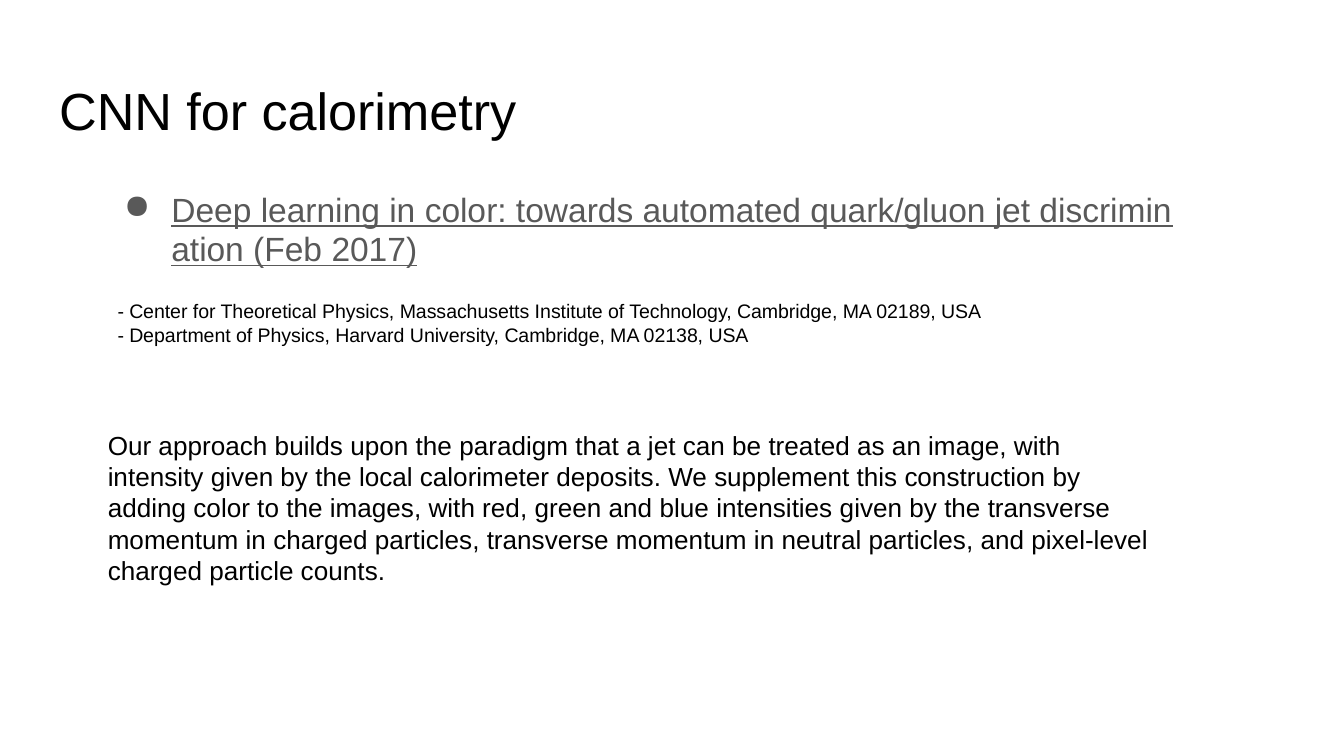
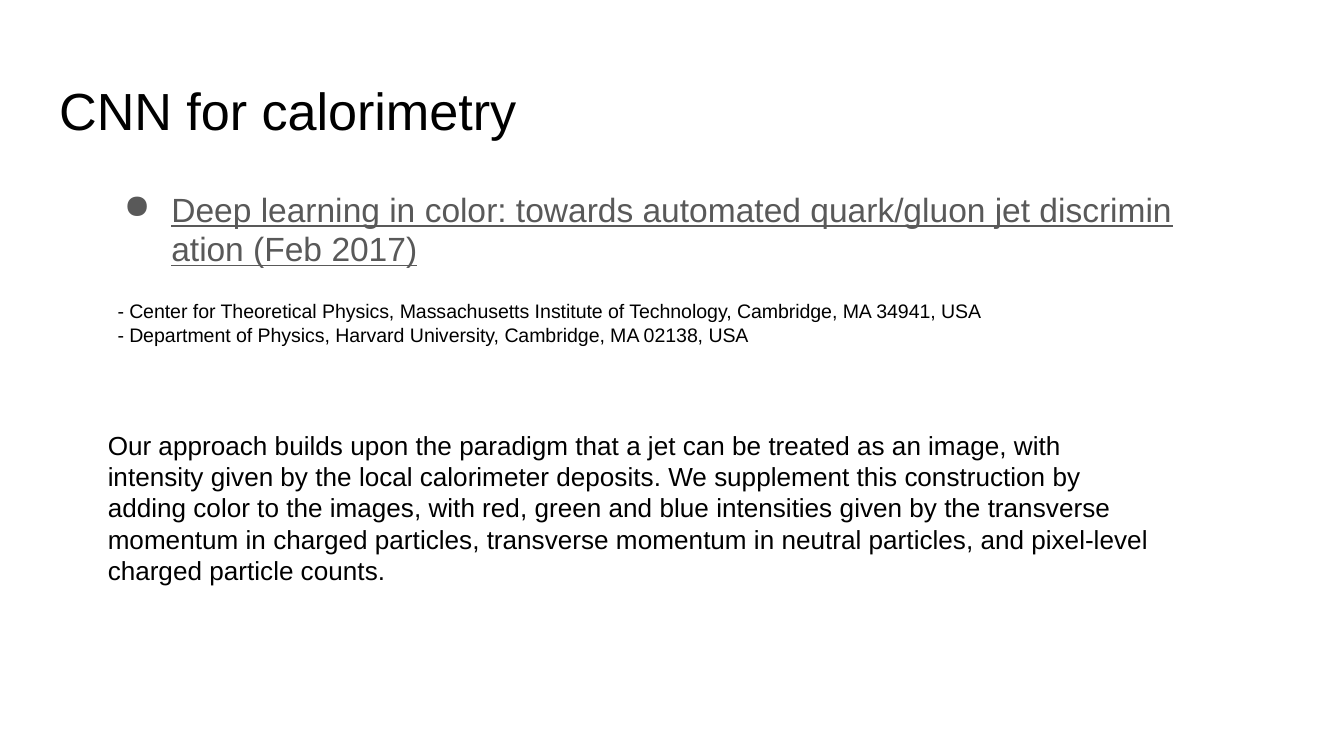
02189: 02189 -> 34941 (906, 312)
